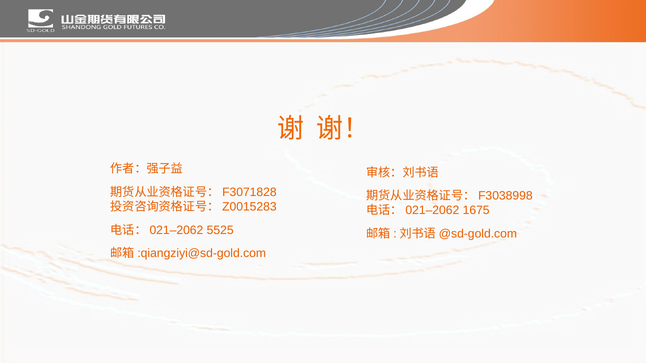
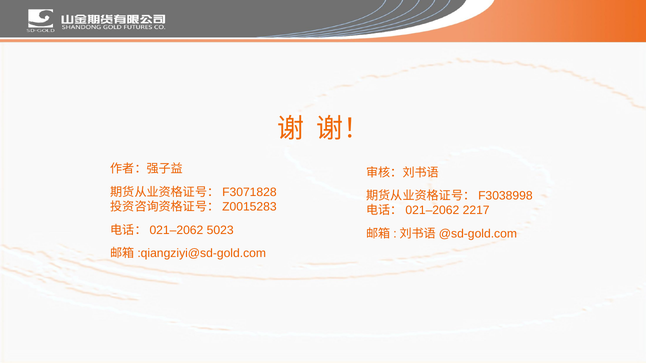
1675: 1675 -> 2217 (476, 211)
5525: 5525 -> 5023 (220, 230)
